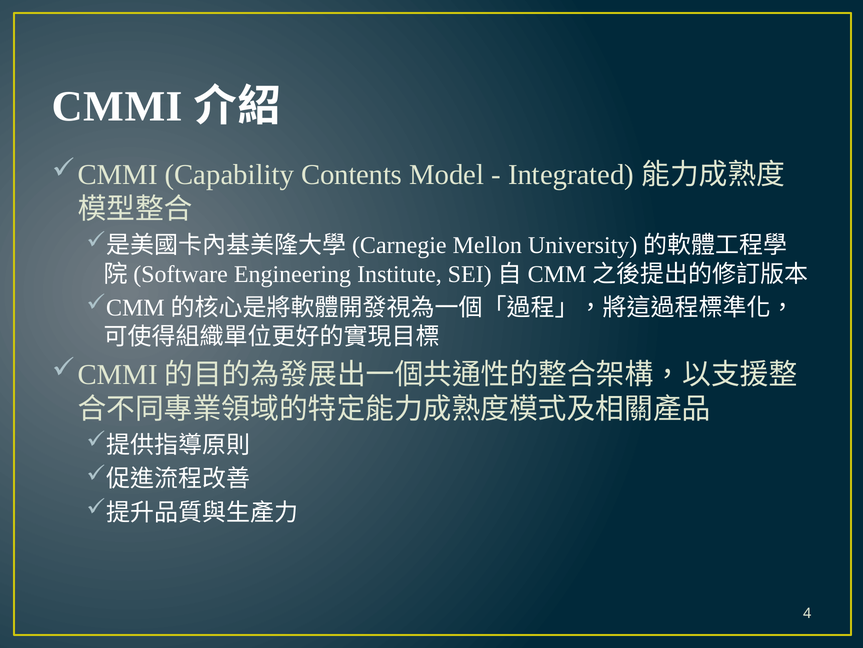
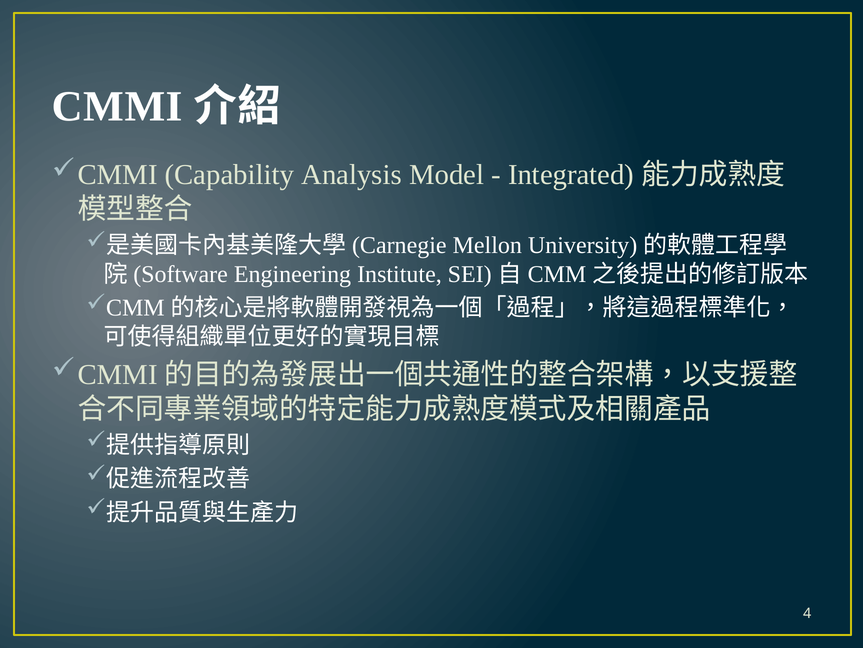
Contents: Contents -> Analysis (352, 175)
